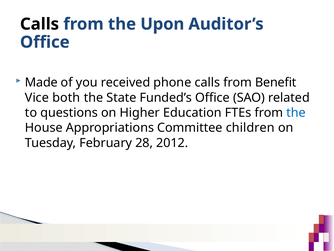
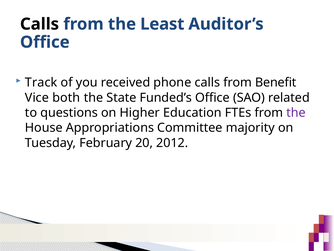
Upon: Upon -> Least (162, 24)
Made: Made -> Track (41, 82)
the colour: blue -> purple (296, 112)
children: children -> majority (250, 128)
28: 28 -> 20 (144, 143)
